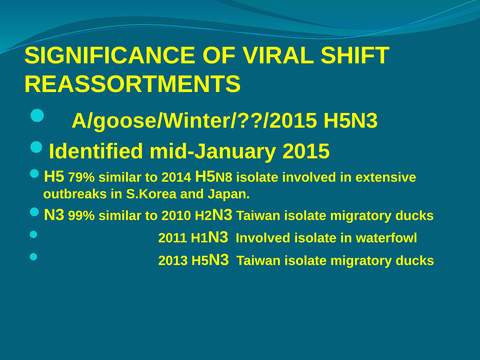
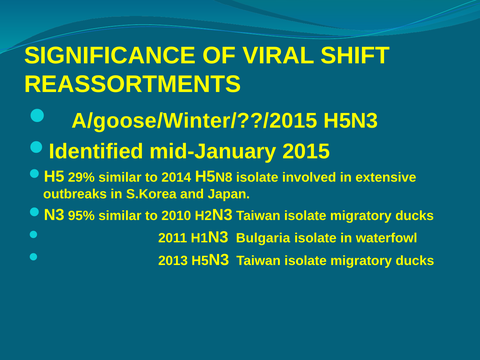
79%: 79% -> 29% (81, 177)
99%: 99% -> 95% (81, 216)
N3 Involved: Involved -> Bulgaria (263, 238)
